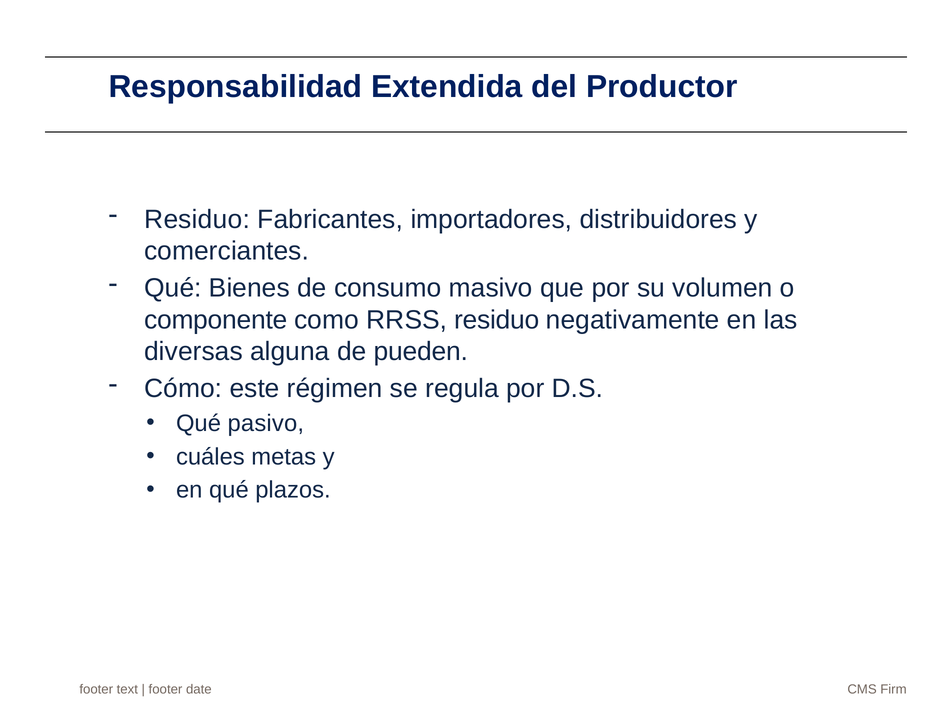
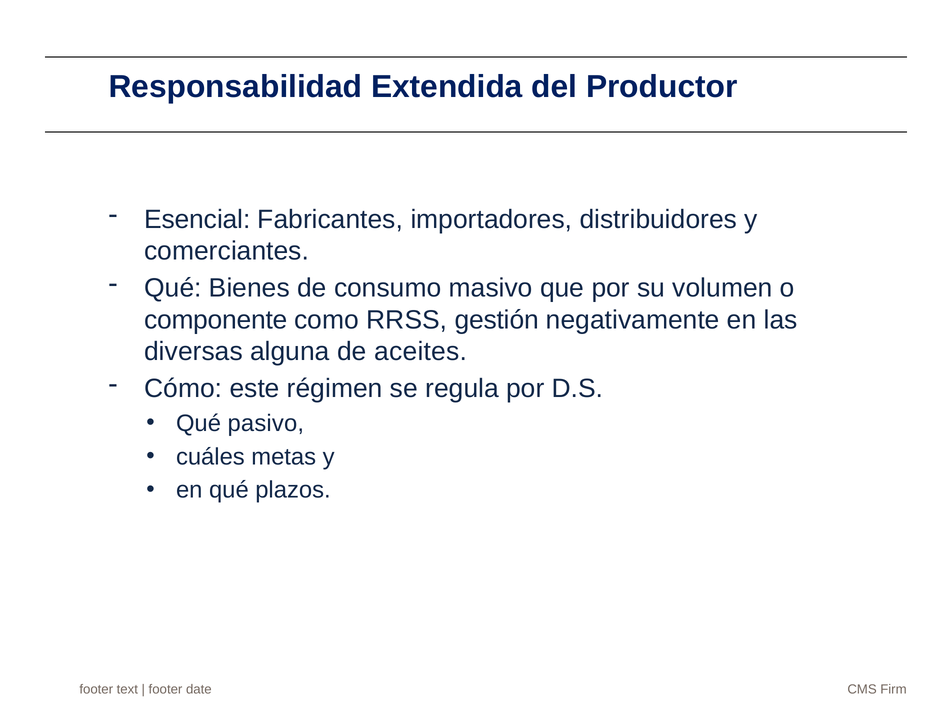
Residuo: Residuo -> Esencial (197, 219)
RRSS residuo: residuo -> gestión (497, 320)
pueden: pueden -> aceites (421, 352)
